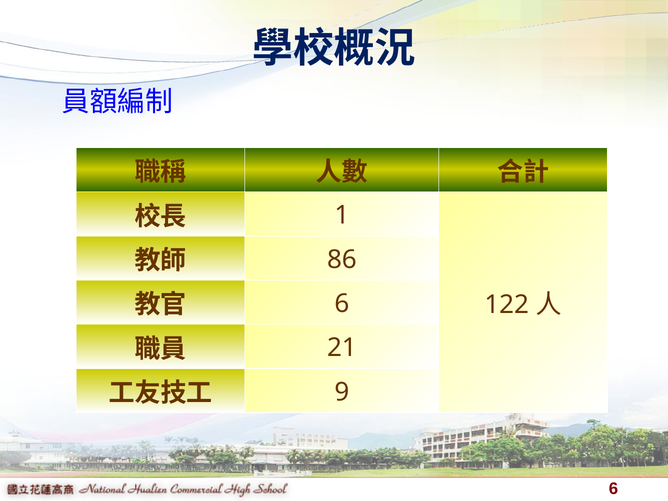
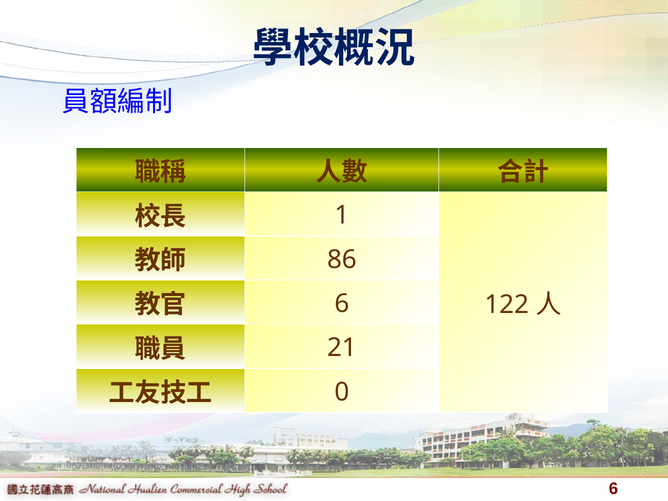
9: 9 -> 0 (342, 392)
